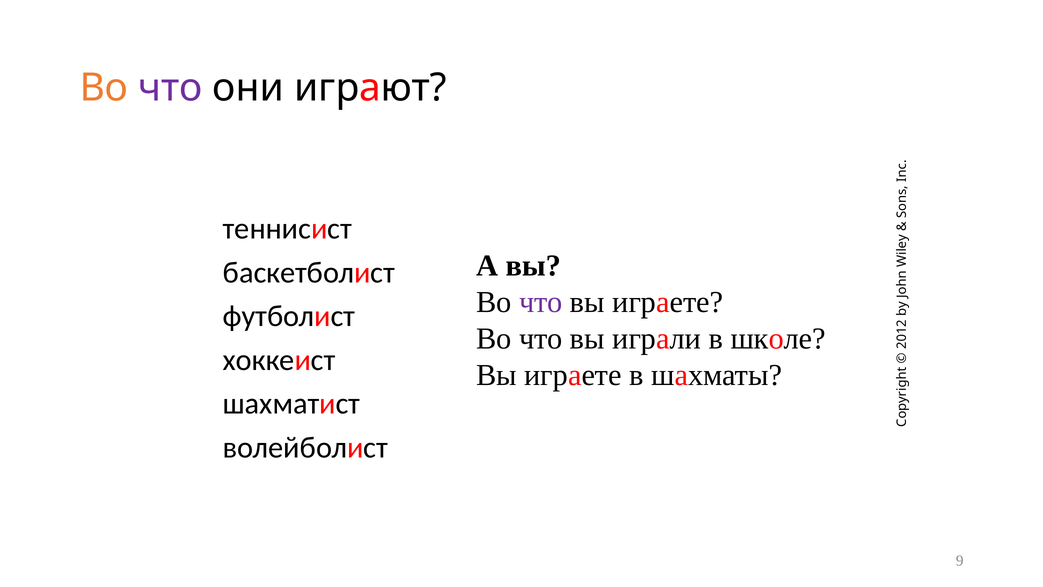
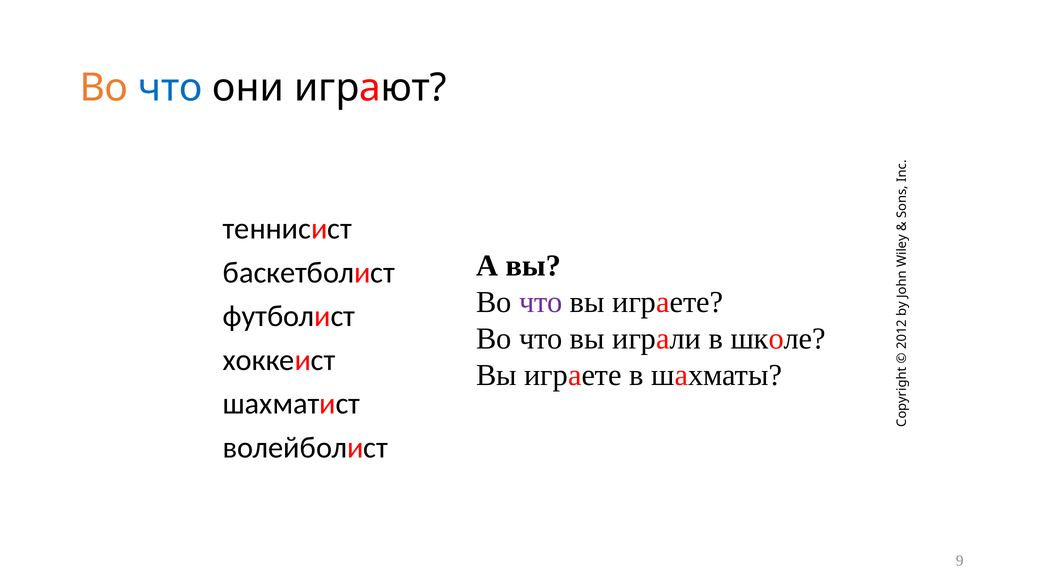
что colour: purple -> blue (170, 88)
